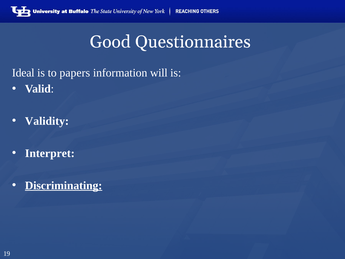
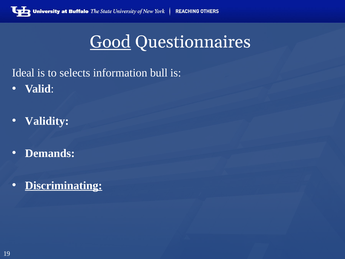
Good underline: none -> present (110, 42)
papers: papers -> selects (75, 73)
will: will -> bull (159, 73)
Interpret: Interpret -> Demands (50, 153)
